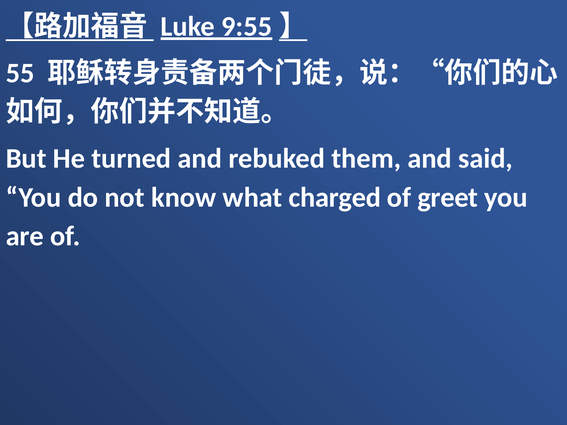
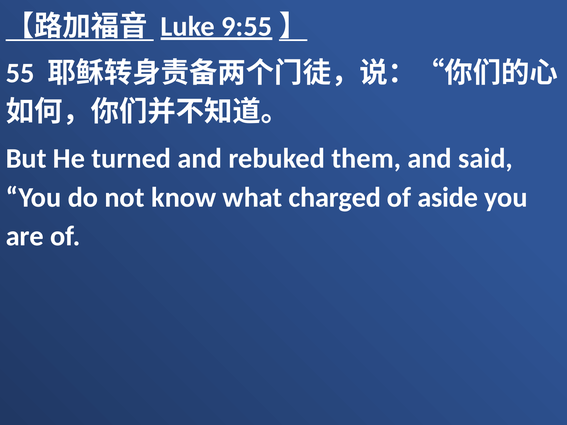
greet: greet -> aside (448, 197)
